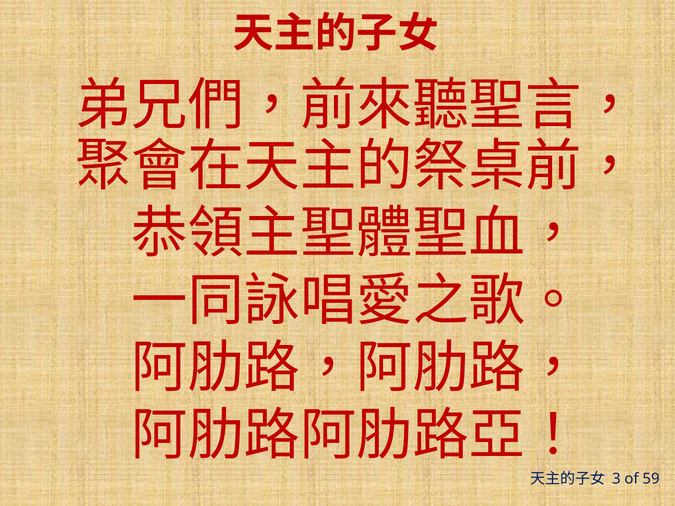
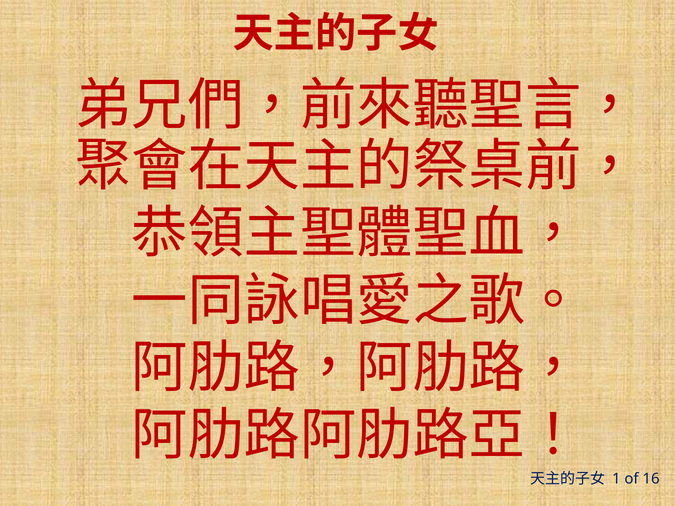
3: 3 -> 1 (616, 479)
59: 59 -> 16 (651, 479)
